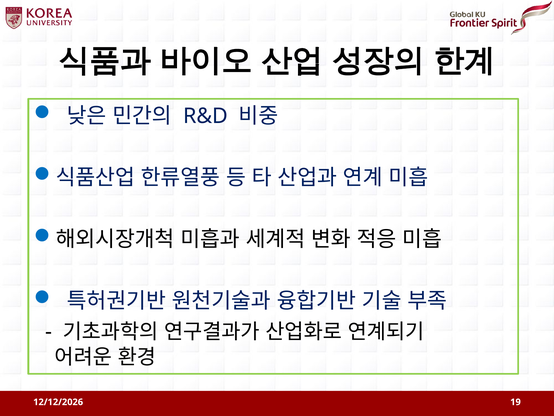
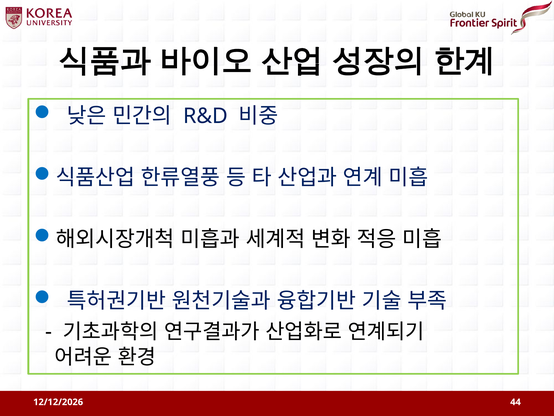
19: 19 -> 44 (515, 402)
